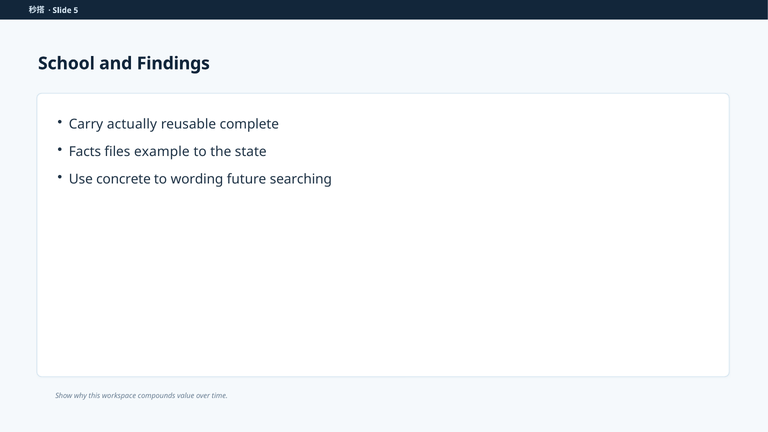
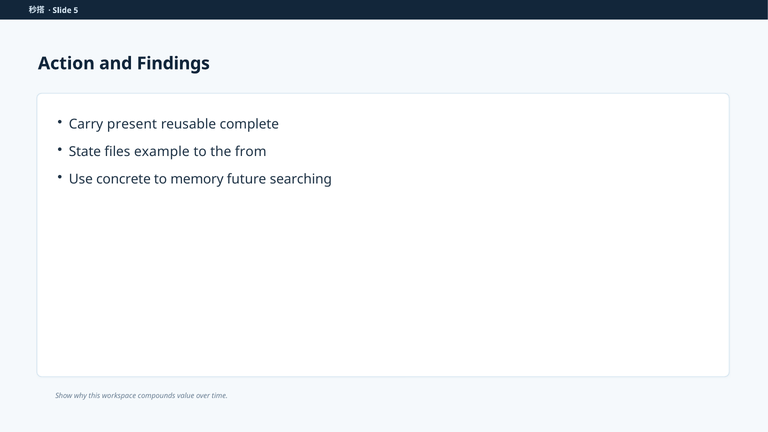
School: School -> Action (66, 63)
actually: actually -> present (132, 124)
Facts: Facts -> State (85, 152)
state: state -> from (251, 152)
wording: wording -> memory (197, 179)
